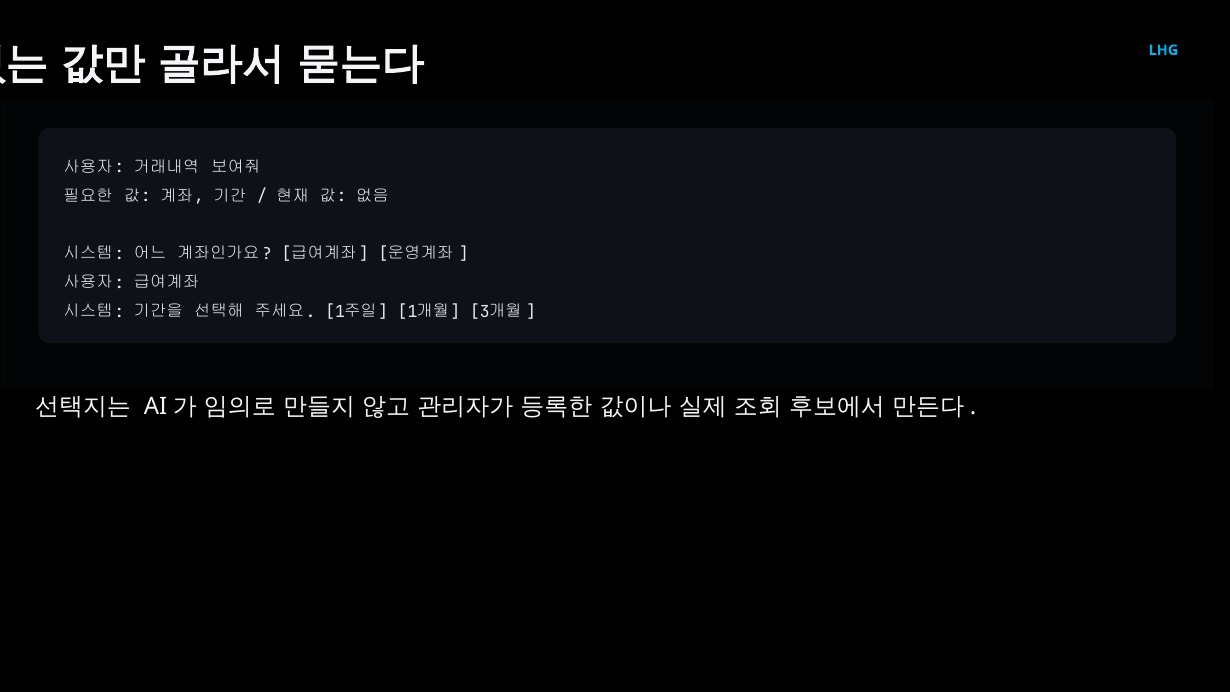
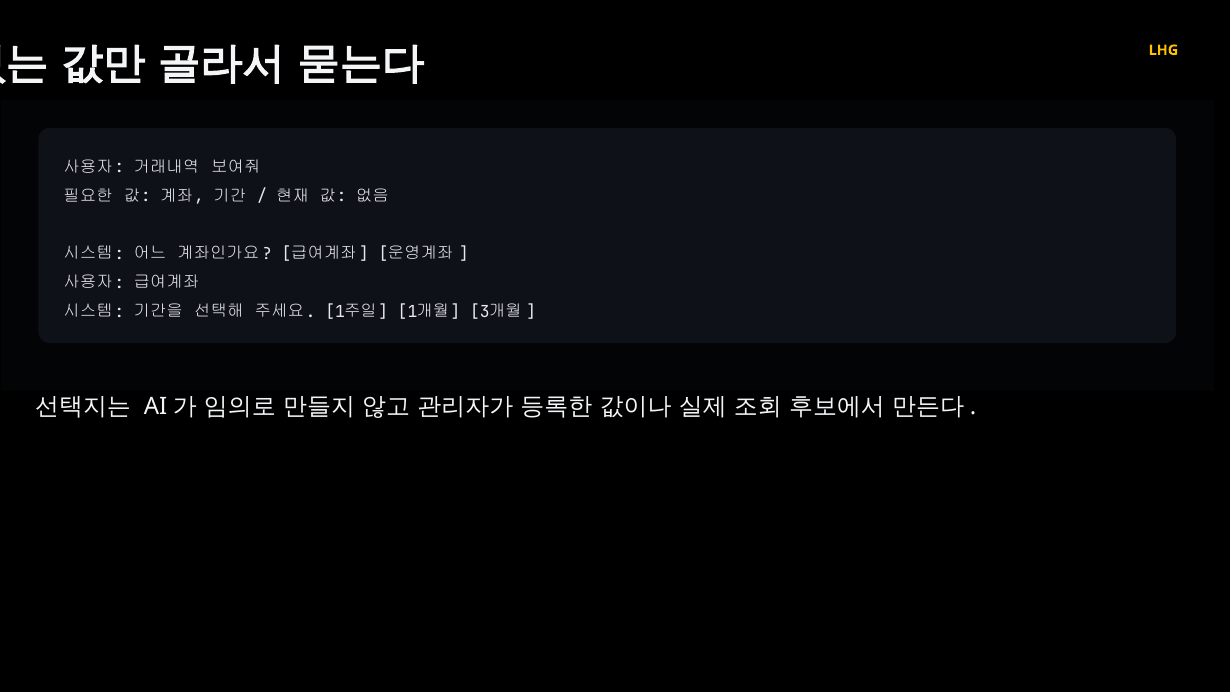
LHG colour: light blue -> yellow (1163, 50)
